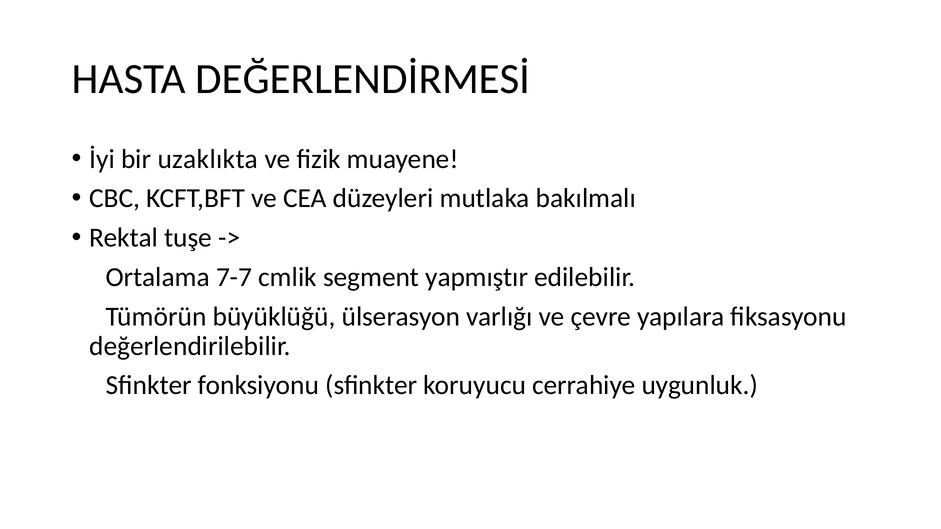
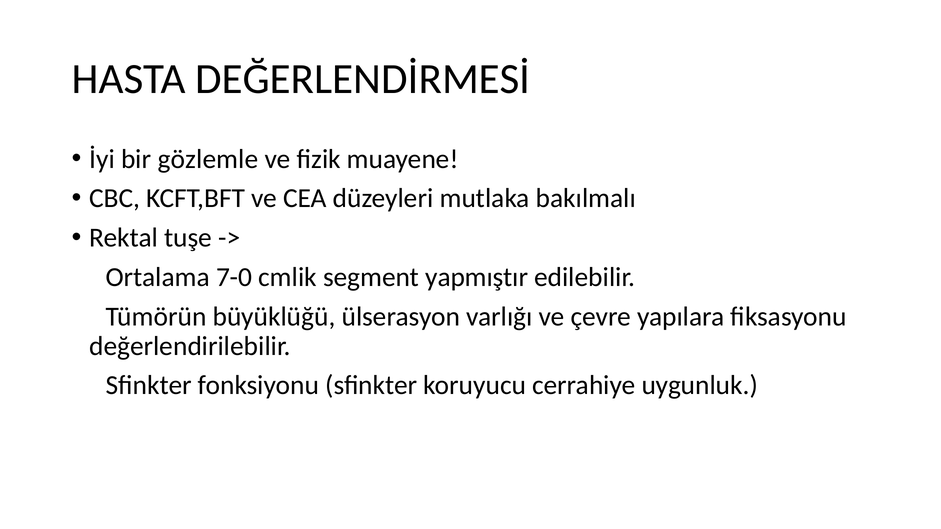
uzaklıkta: uzaklıkta -> gözlemle (208, 159)
7-7: 7-7 -> 7-0 (234, 277)
